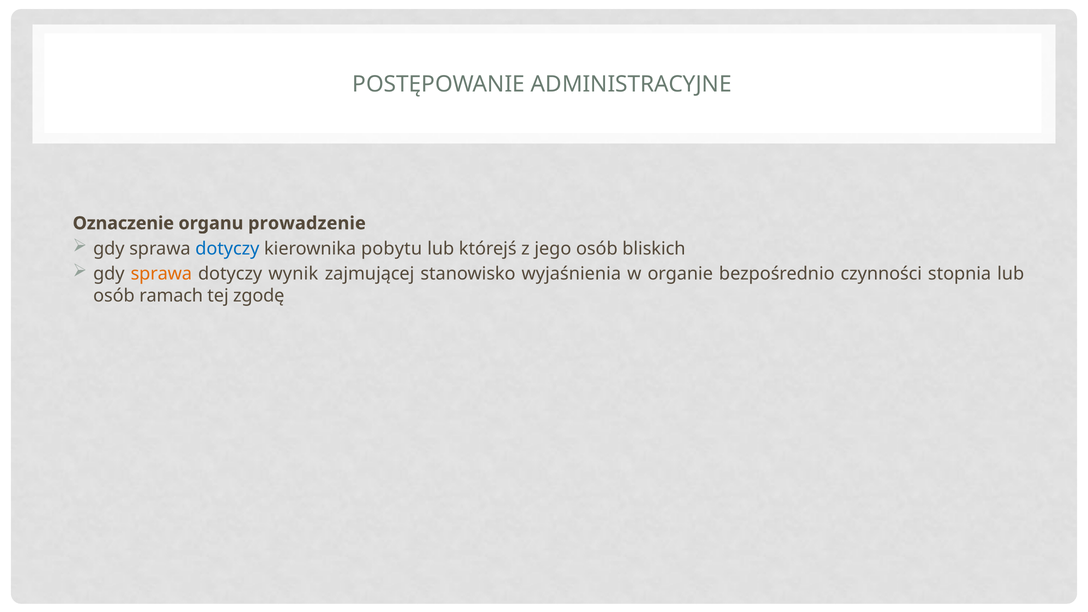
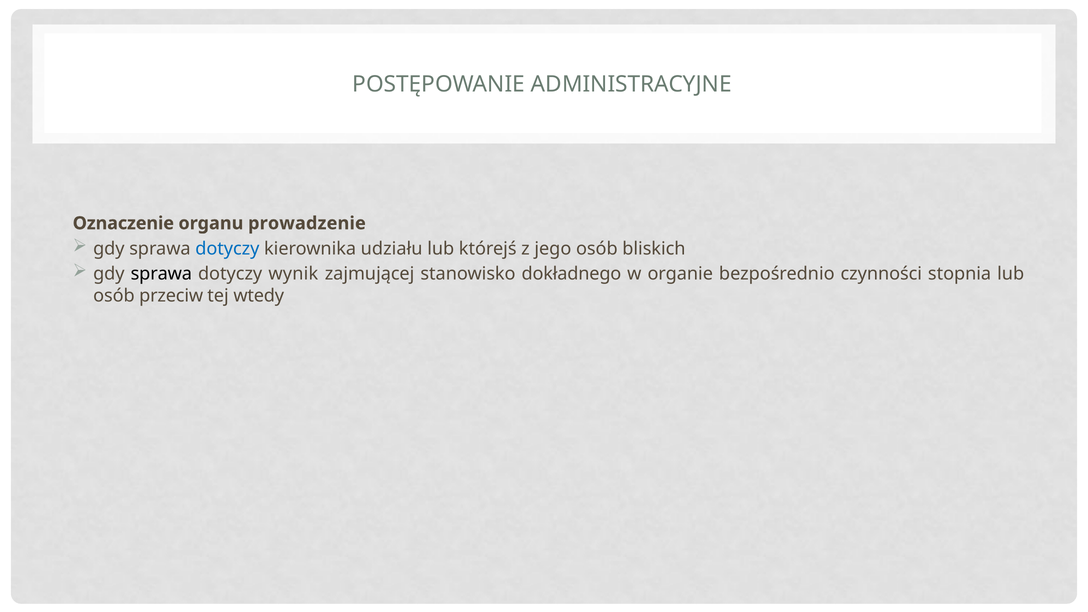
pobytu: pobytu -> udziału (392, 249)
sprawa colour: orange -> black (161, 274)
wyjaśnienia: wyjaśnienia -> dokładnego (571, 274)
ramach: ramach -> przeciw (171, 296)
zgodę: zgodę -> wtedy (259, 296)
